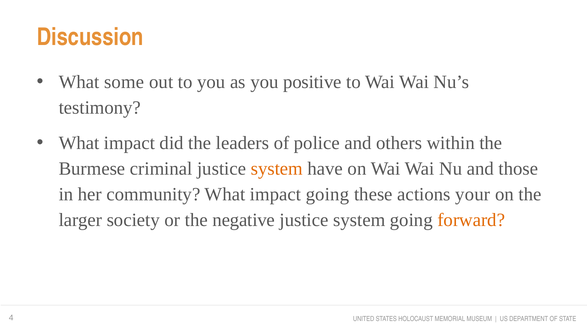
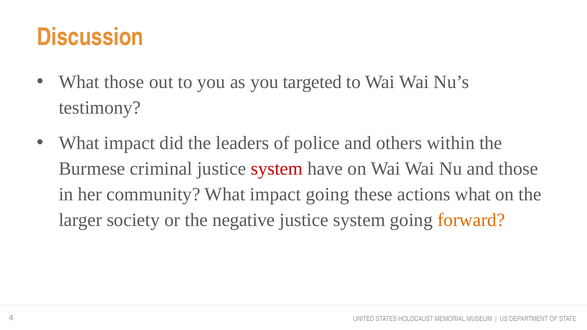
What some: some -> those (124, 82)
positive: positive -> targeted (312, 82)
system colour: orange -> red (277, 169)
actions your: your -> what (473, 194)
